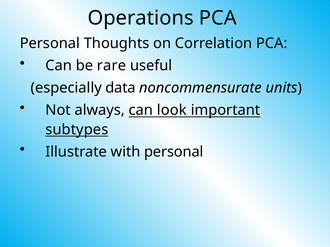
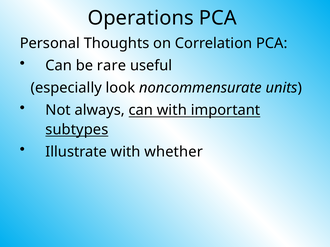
data: data -> look (120, 88)
can look: look -> with (172, 110)
with personal: personal -> whether (174, 152)
